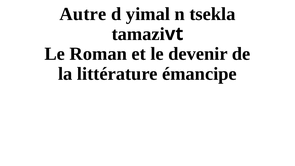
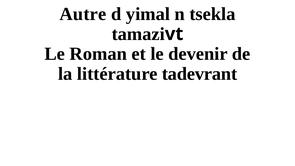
émancipe: émancipe -> tadevrant (199, 74)
